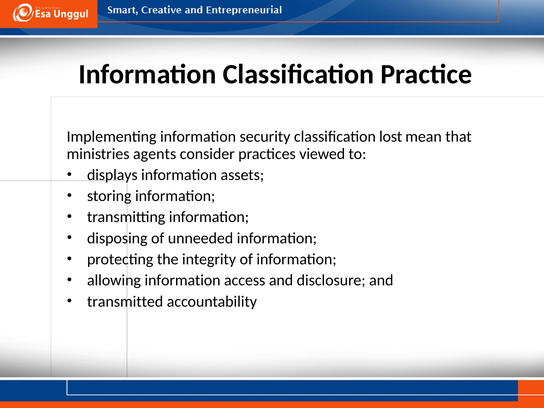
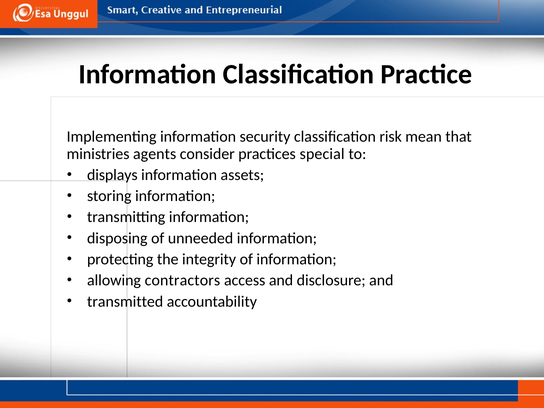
lost: lost -> risk (391, 137)
viewed: viewed -> special (322, 154)
allowing information: information -> contractors (182, 280)
